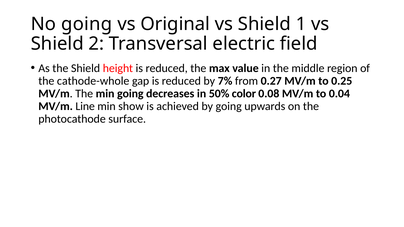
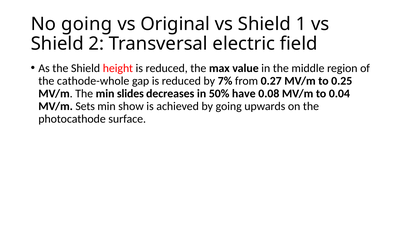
min going: going -> slides (130, 94)
color: color -> have (244, 94)
Line: Line -> Sets (85, 106)
